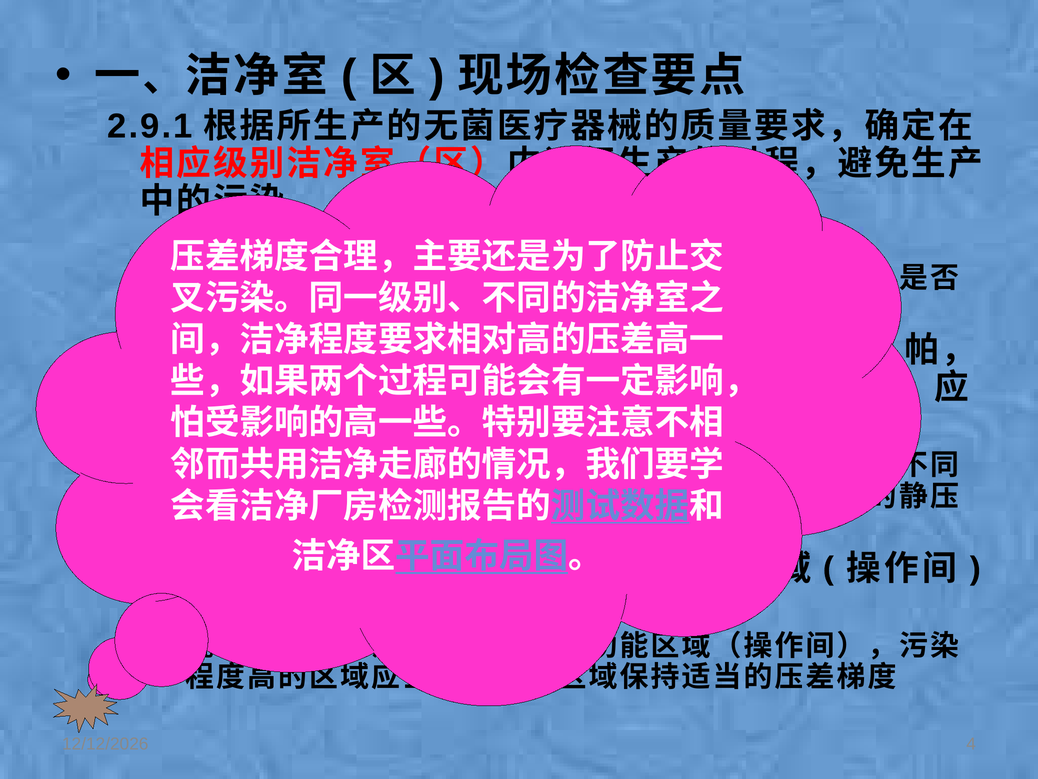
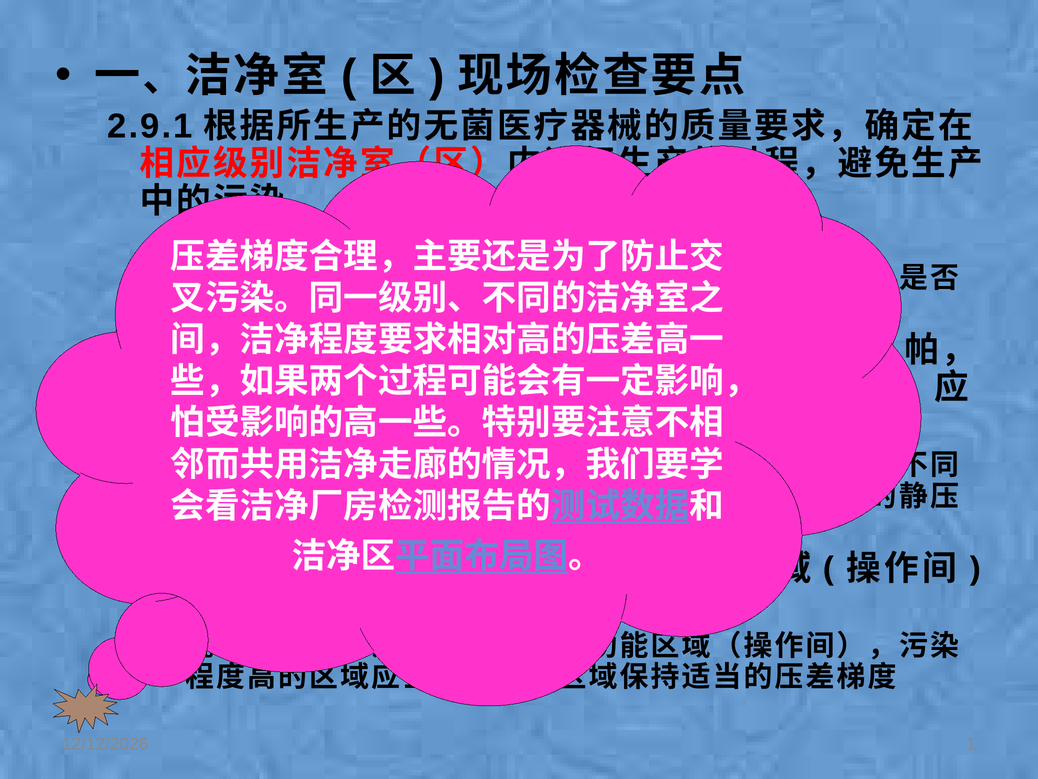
4: 4 -> 1 (971, 743)
